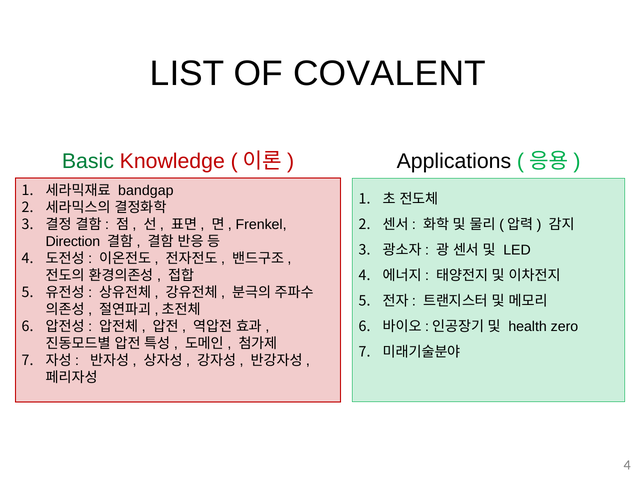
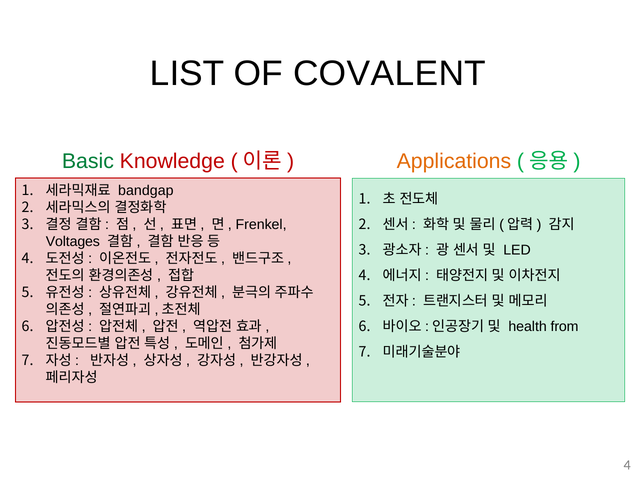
Applications colour: black -> orange (454, 161)
Direction: Direction -> Voltages (73, 241)
zero: zero -> from (565, 326)
